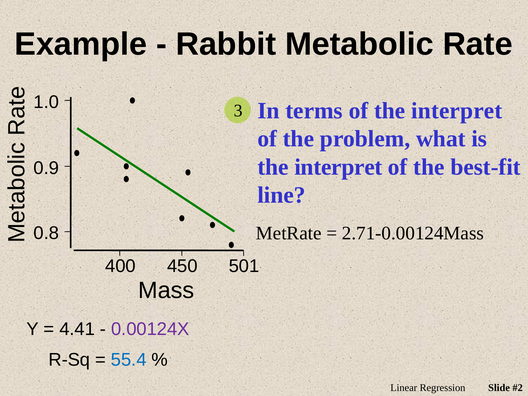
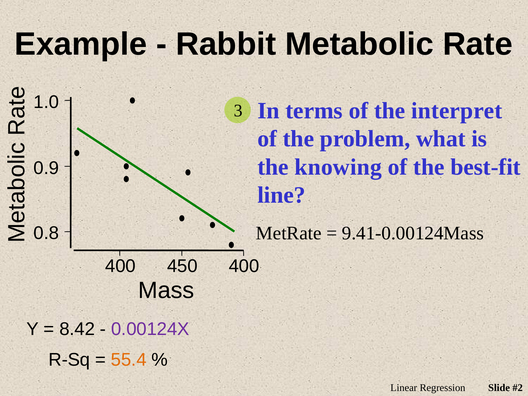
interpret: interpret -> knowing (338, 167)
2.71-0.00124Mass: 2.71-0.00124Mass -> 9.41-0.00124Mass (413, 233)
450 501: 501 -> 400 (244, 266)
4.41: 4.41 -> 8.42 (77, 329)
55.4 colour: blue -> orange (129, 360)
